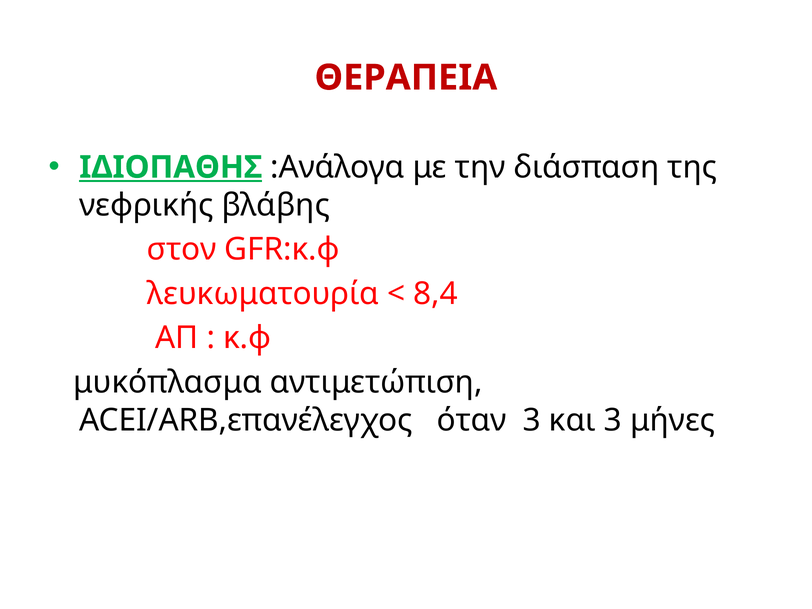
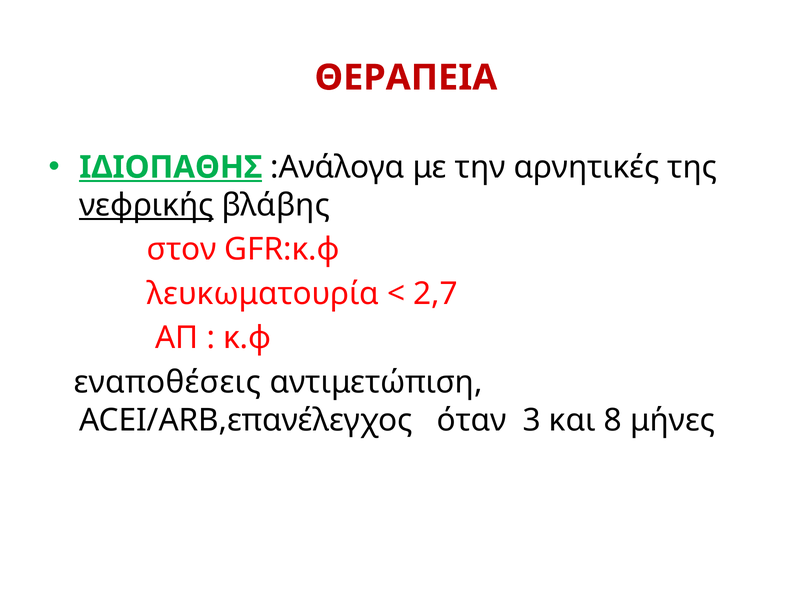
διάσπαση: διάσπαση -> αρνητικές (587, 167)
νεφρικής underline: none -> present (146, 205)
8,4: 8,4 -> 2,7 (436, 294)
μυκόπλασμα: μυκόπλασμα -> εναποθέσεις (167, 382)
και 3: 3 -> 8 (613, 420)
